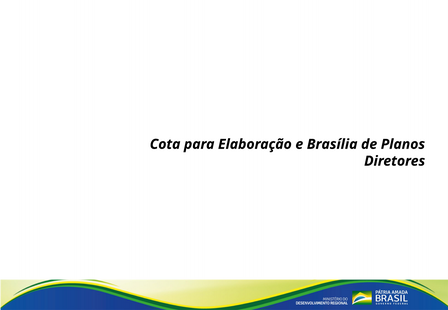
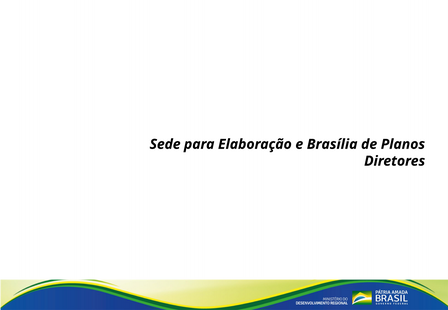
Cota: Cota -> Sede (165, 144)
